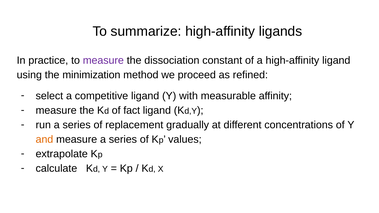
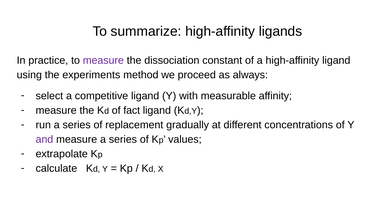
minimization: minimization -> experiments (91, 75)
refined: refined -> always (250, 75)
and colour: orange -> purple (44, 140)
